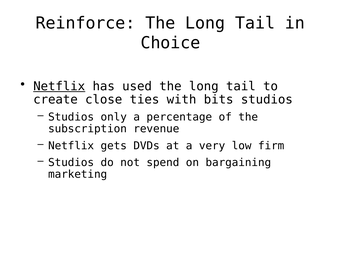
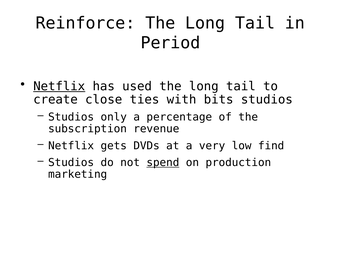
Choice: Choice -> Period (170, 43)
firm: firm -> find (271, 146)
spend underline: none -> present (163, 162)
bargaining: bargaining -> production (238, 162)
